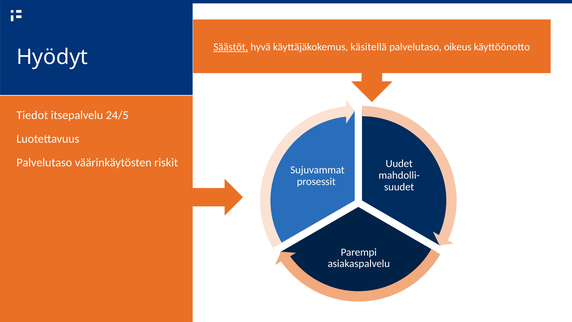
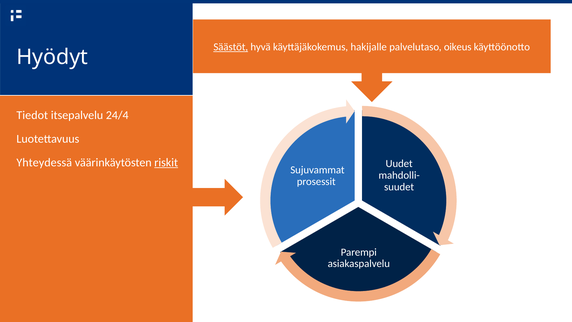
käsitellä: käsitellä -> hakijalle (369, 47)
24/5: 24/5 -> 24/4 (117, 115)
Palvelutaso: Palvelutaso -> Yhteydessä (44, 162)
riskit underline: none -> present (166, 162)
